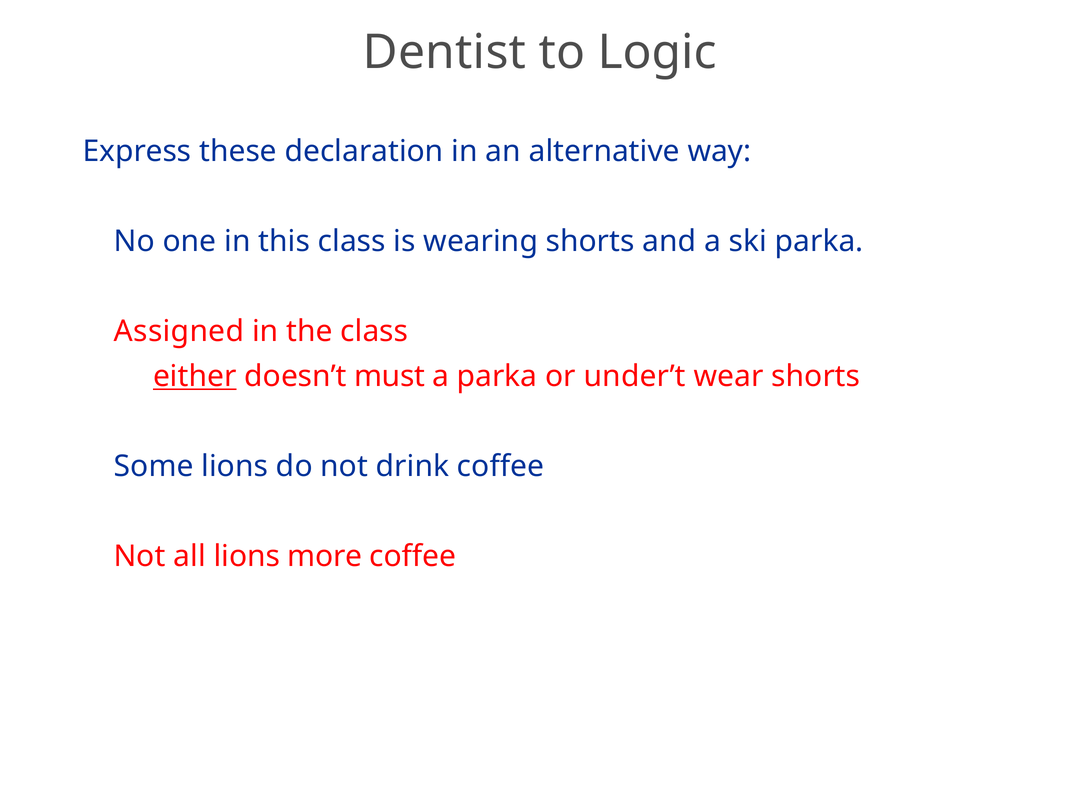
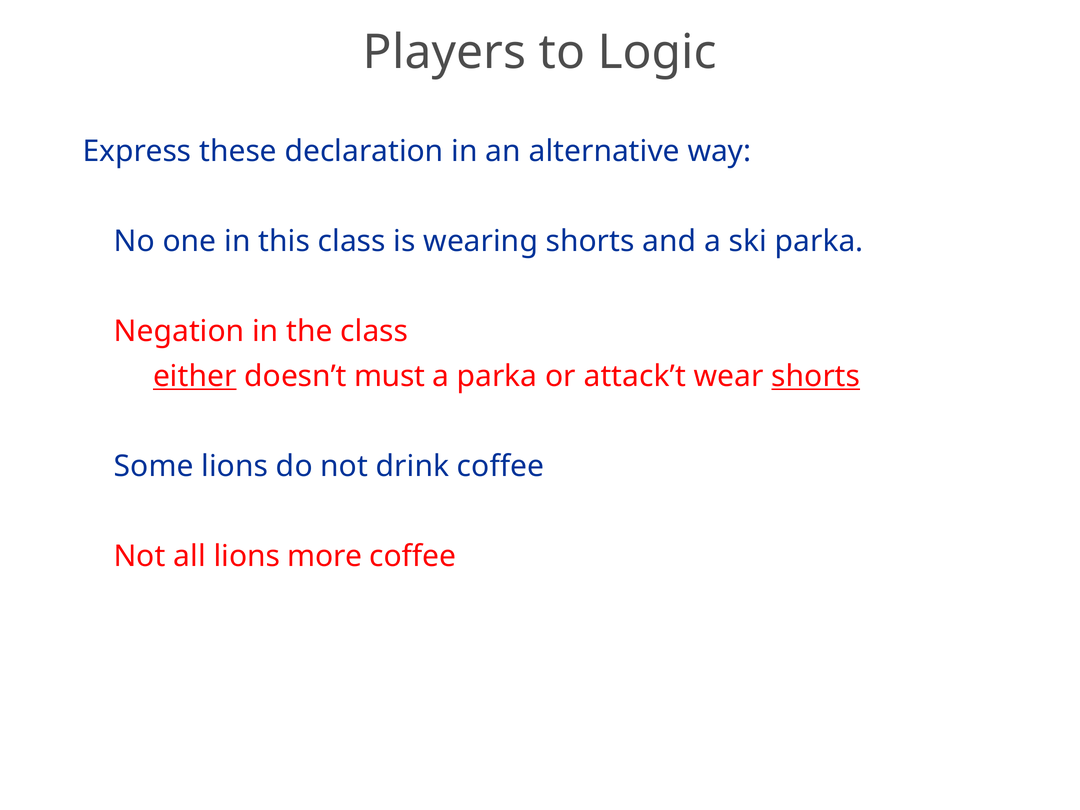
Dentist: Dentist -> Players (445, 53)
Assigned: Assigned -> Negation (179, 331)
under’t: under’t -> attack’t (635, 376)
shorts underline: none -> present (816, 376)
